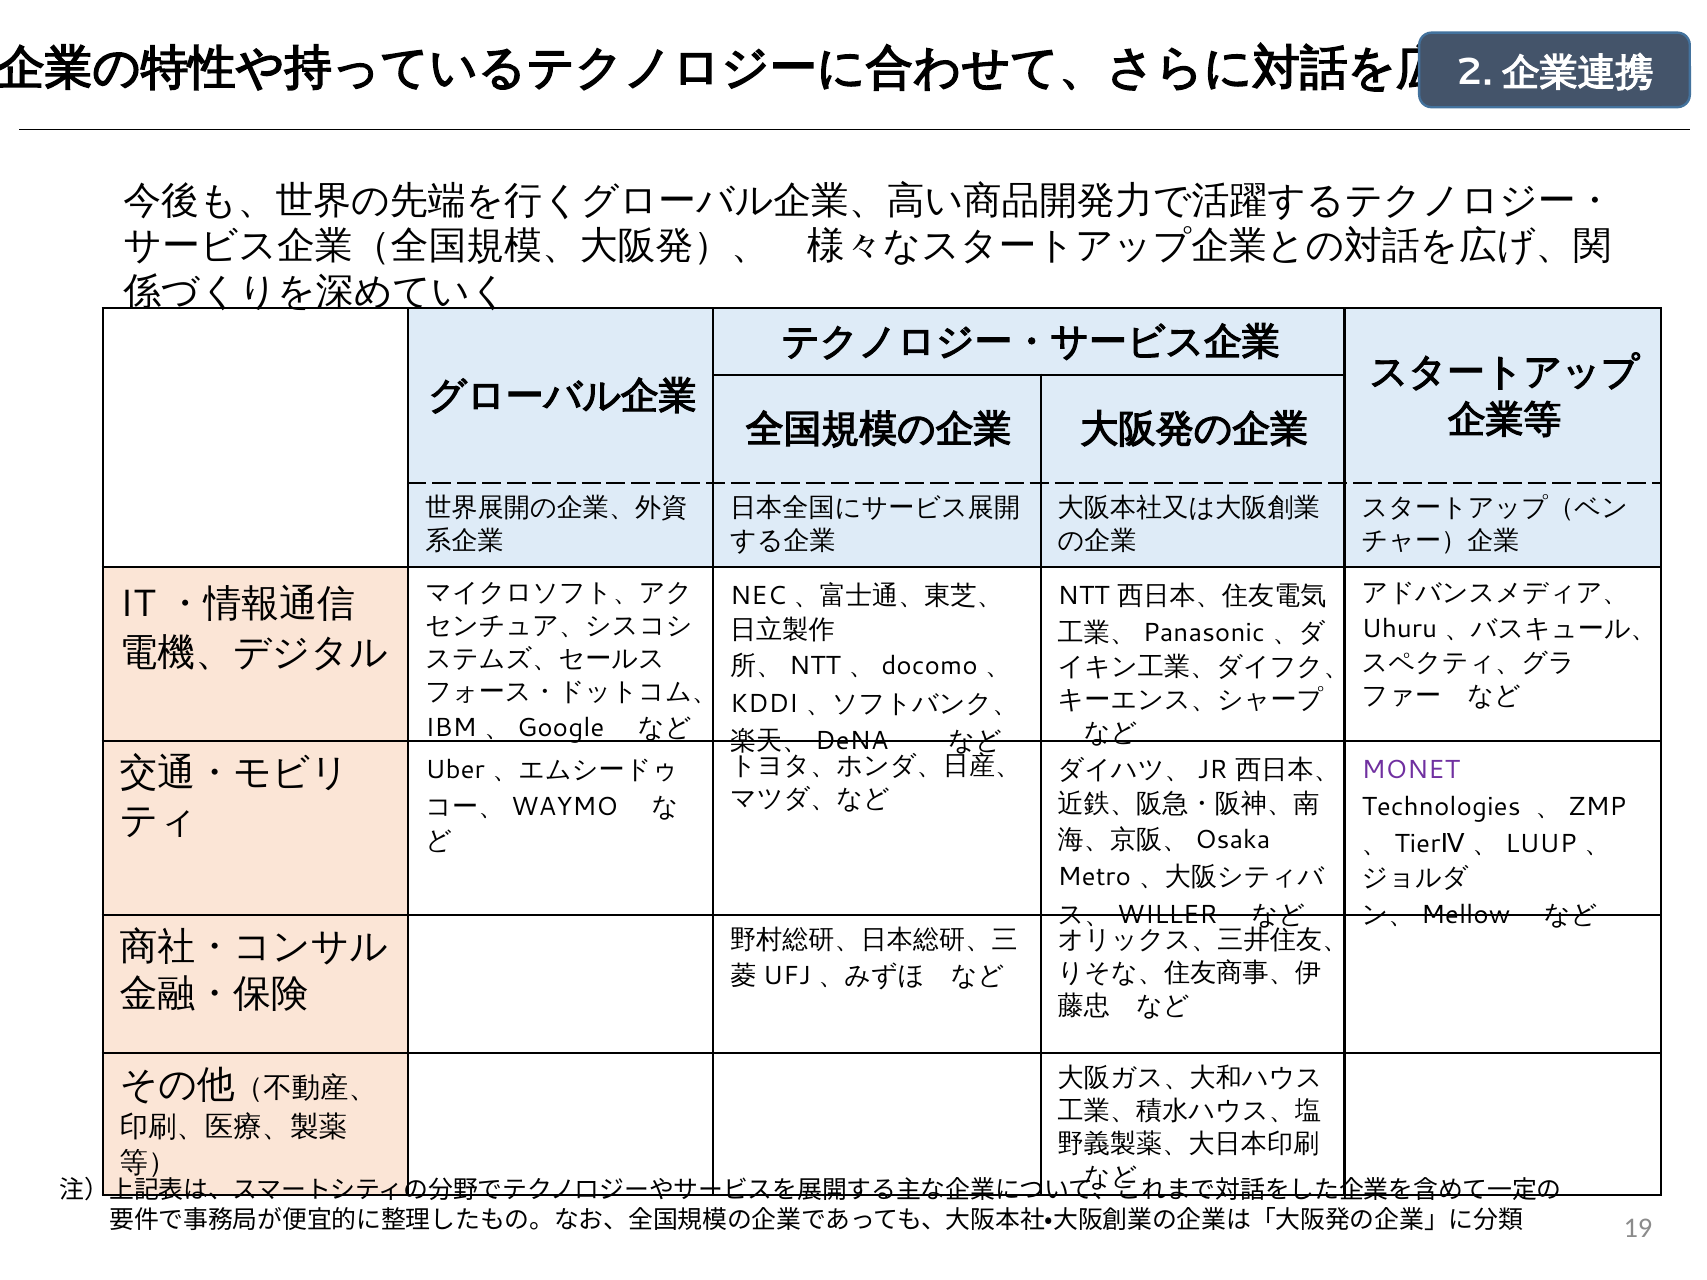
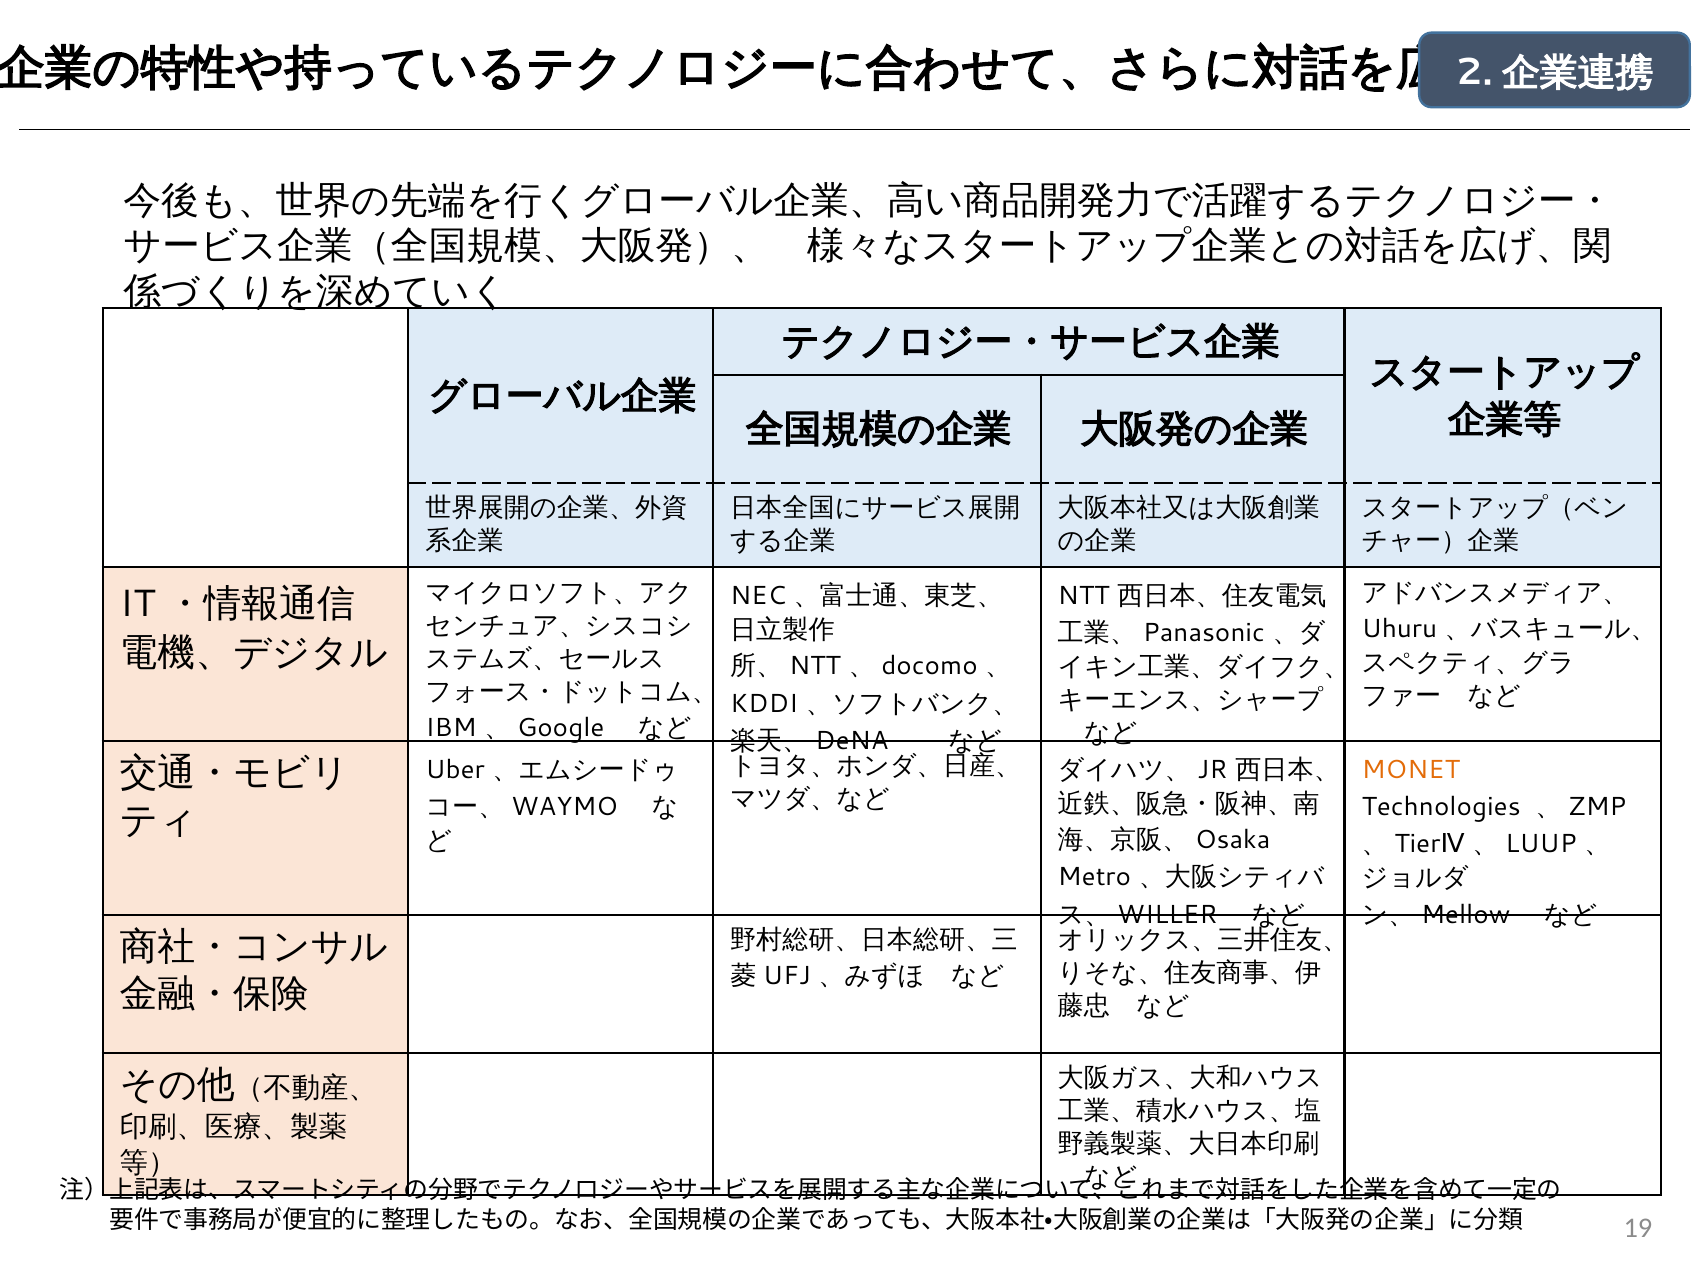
MONET colour: purple -> orange (1411, 770)
